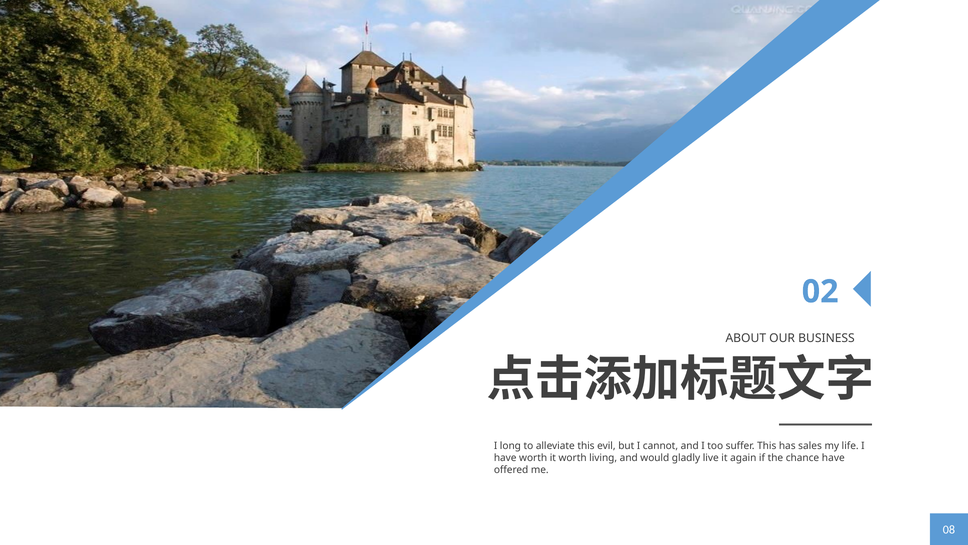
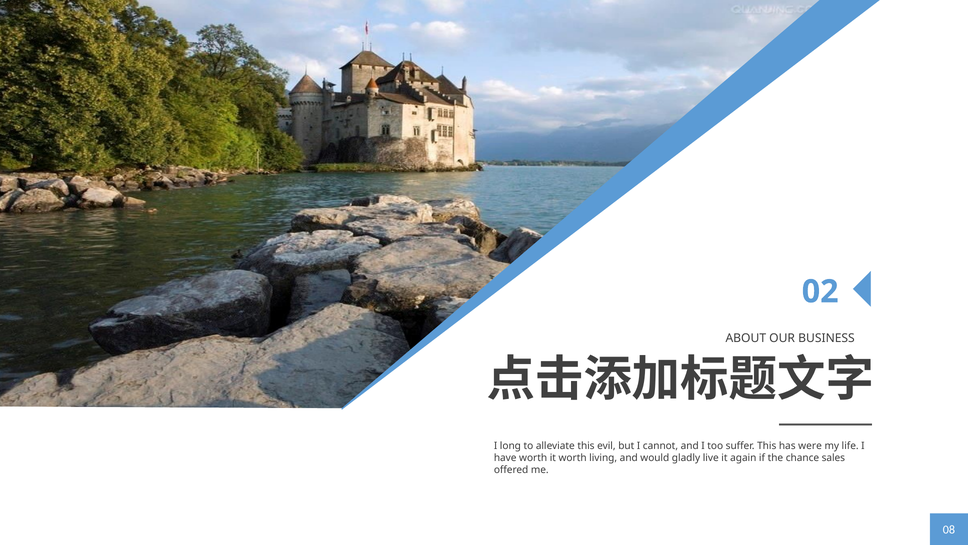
sales: sales -> were (810, 445)
chance have: have -> sales (833, 458)
